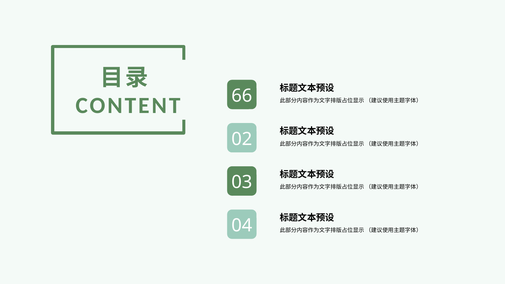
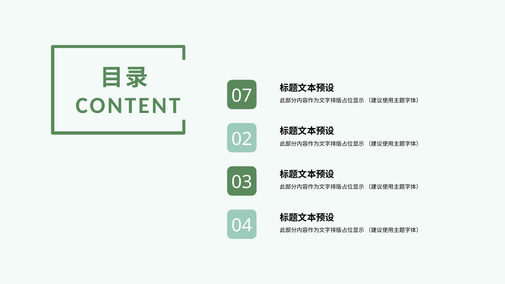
66: 66 -> 07 (242, 96)
